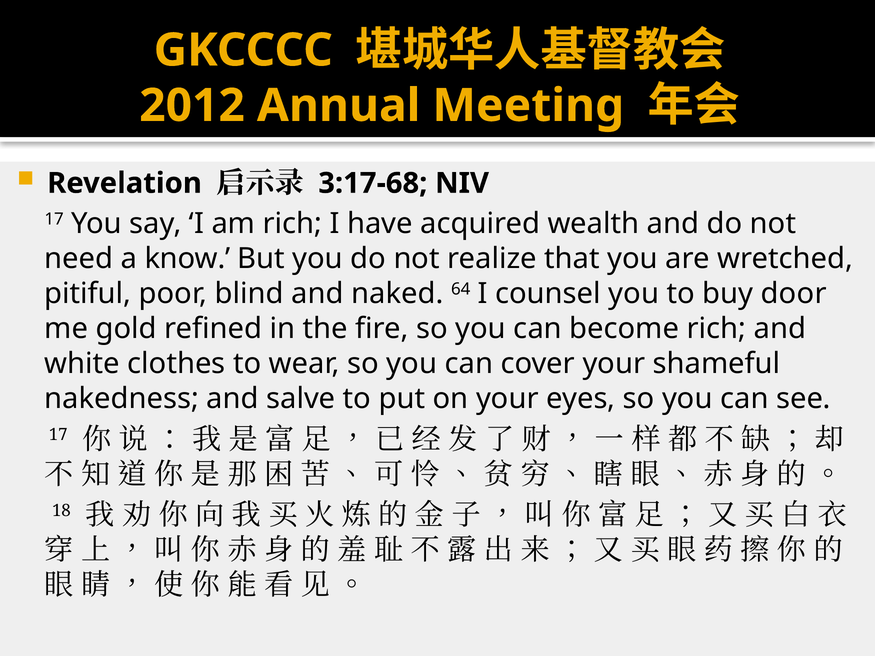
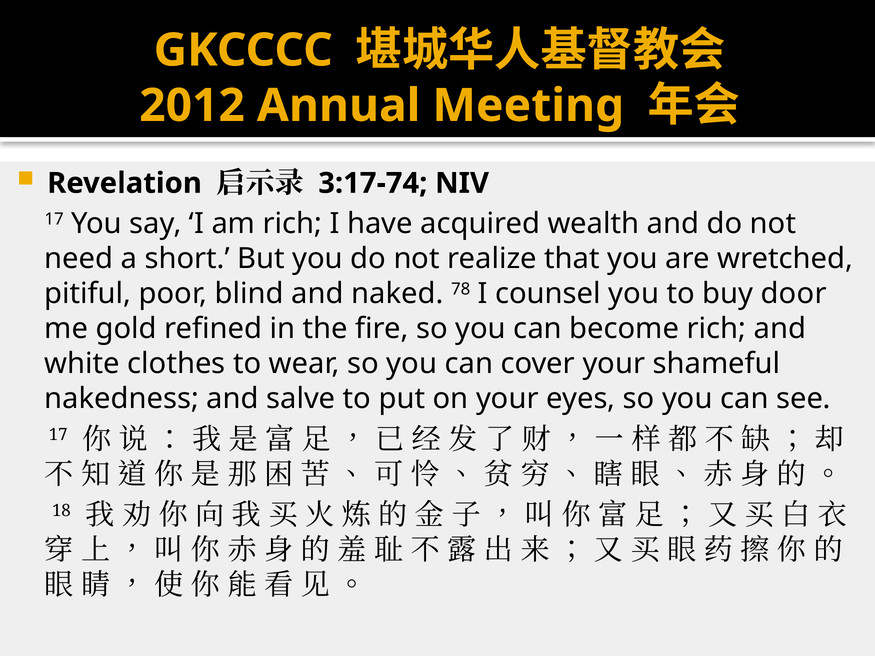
3:17-68: 3:17-68 -> 3:17-74 (373, 183)
know: know -> short (187, 259)
64: 64 -> 78 (461, 289)
